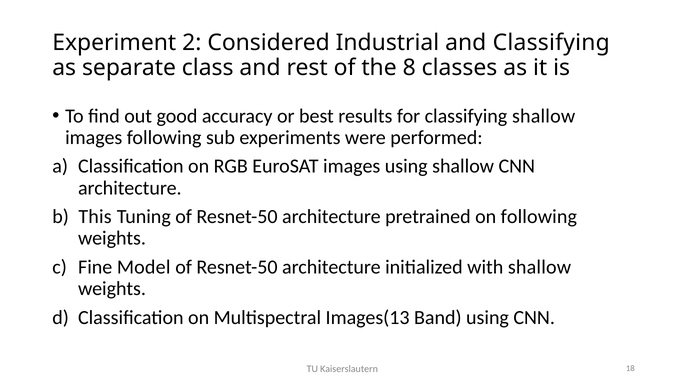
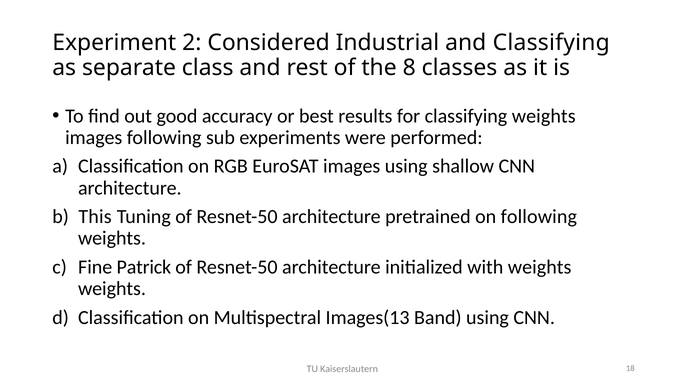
classifying shallow: shallow -> weights (544, 116)
Model: Model -> Patrick (144, 267)
with shallow: shallow -> weights (540, 267)
